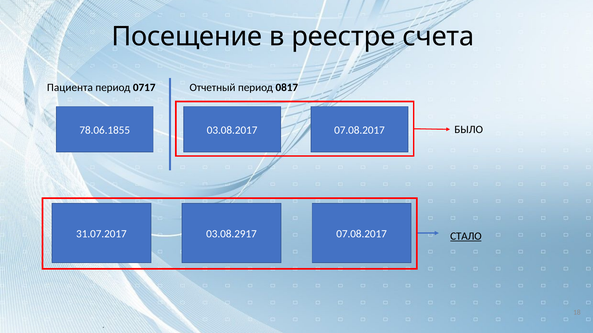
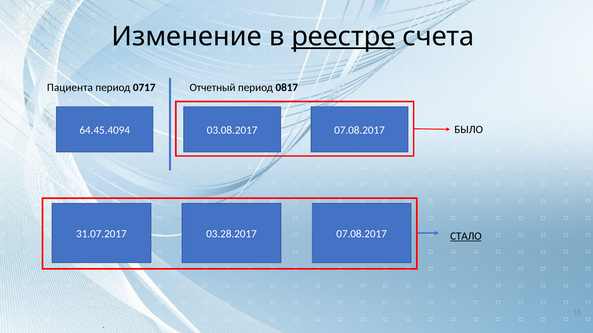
Посещение: Посещение -> Изменение (187, 36)
реестре underline: none -> present (343, 36)
78.06.1855: 78.06.1855 -> 64.45.4094 (105, 130)
03.08.2917: 03.08.2917 -> 03.28.2017 (231, 234)
